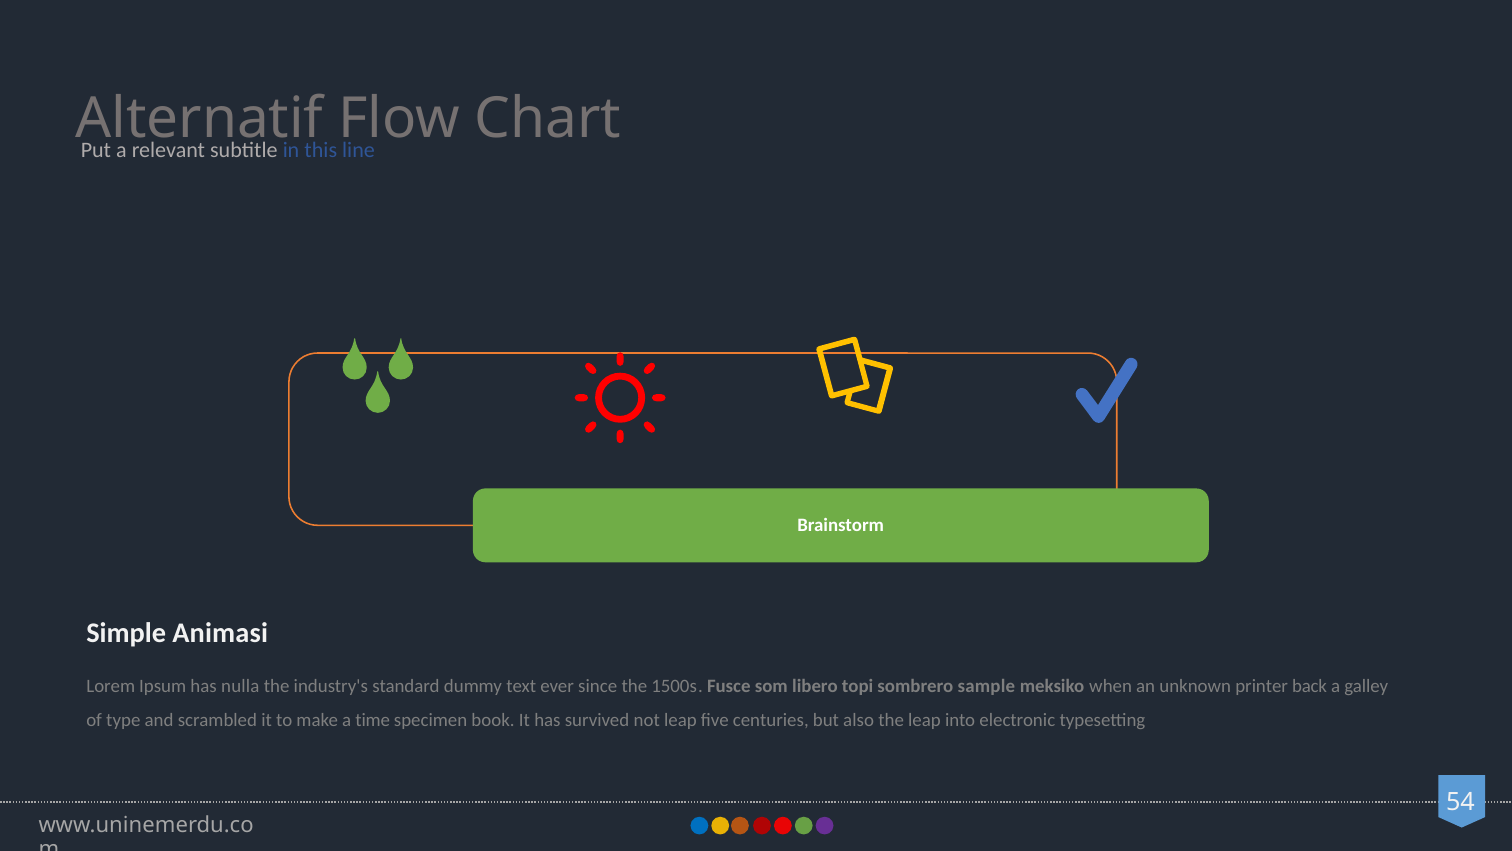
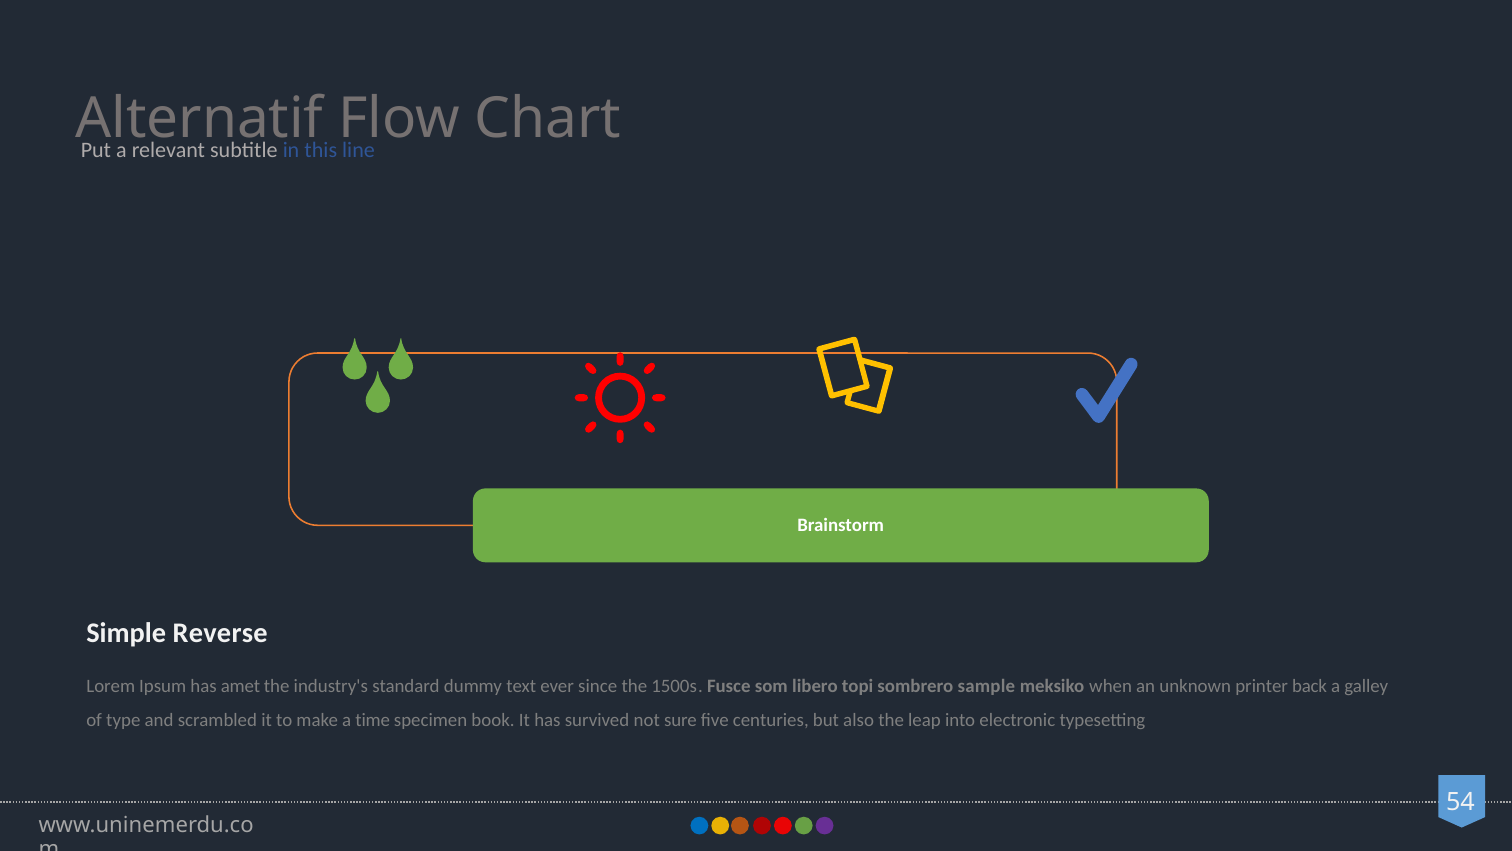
Animasi: Animasi -> Reverse (220, 633)
nulla: nulla -> amet (240, 685)
not leap: leap -> sure (680, 719)
